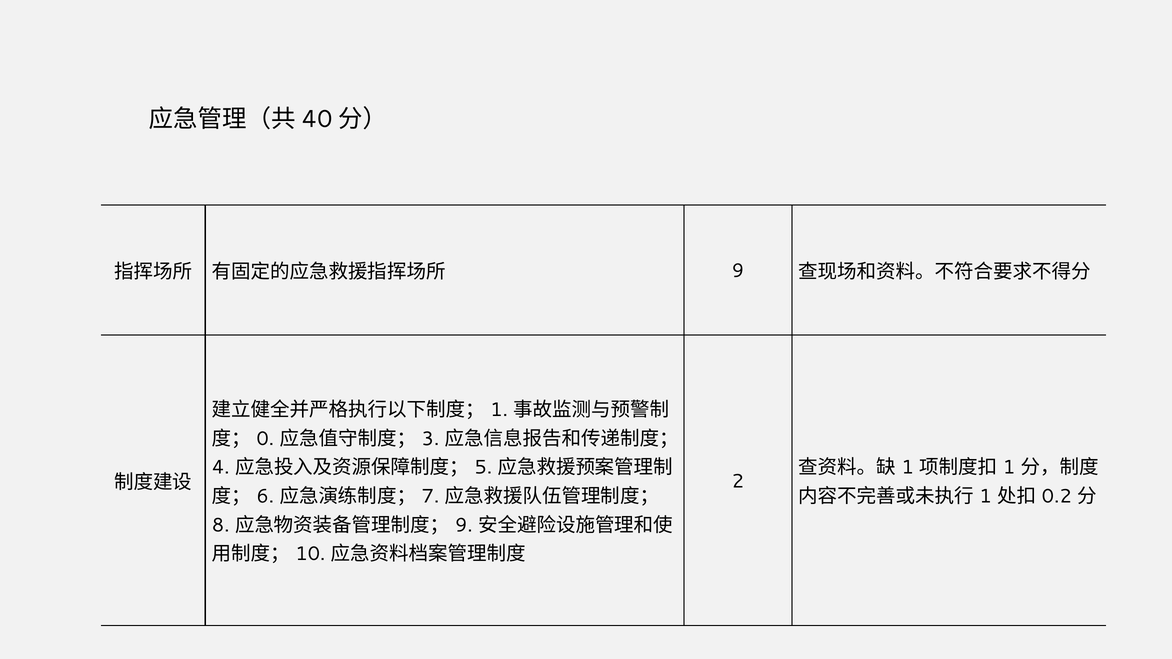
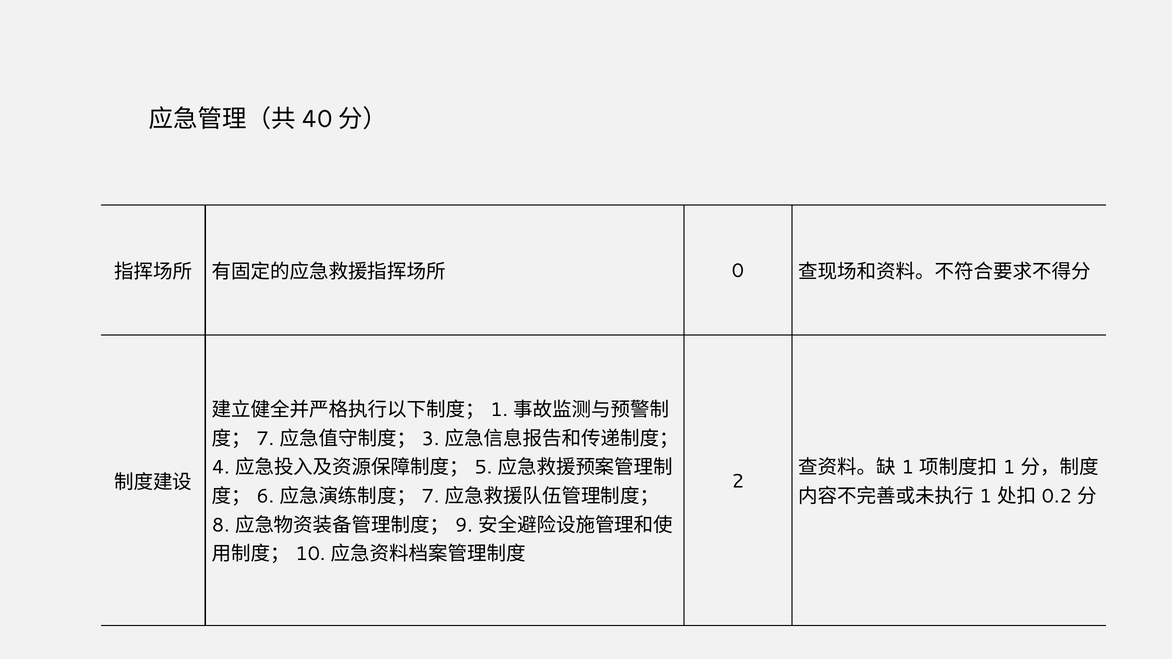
9: 9 -> 0 (738, 271)
0: 0 -> 7 (265, 439)
